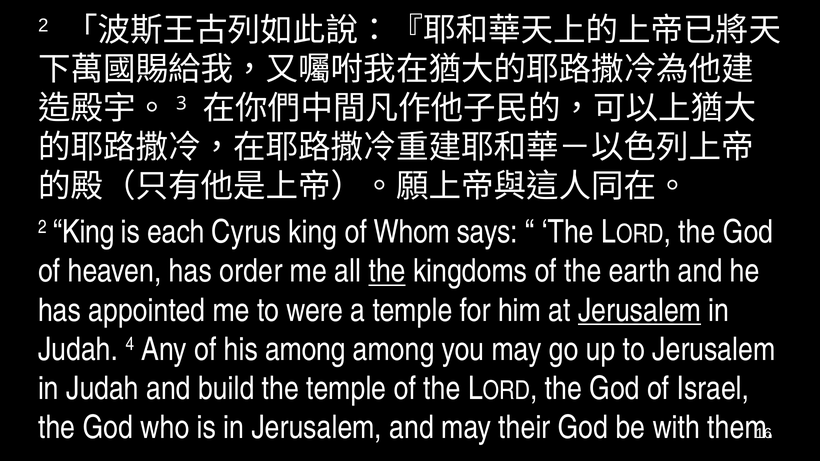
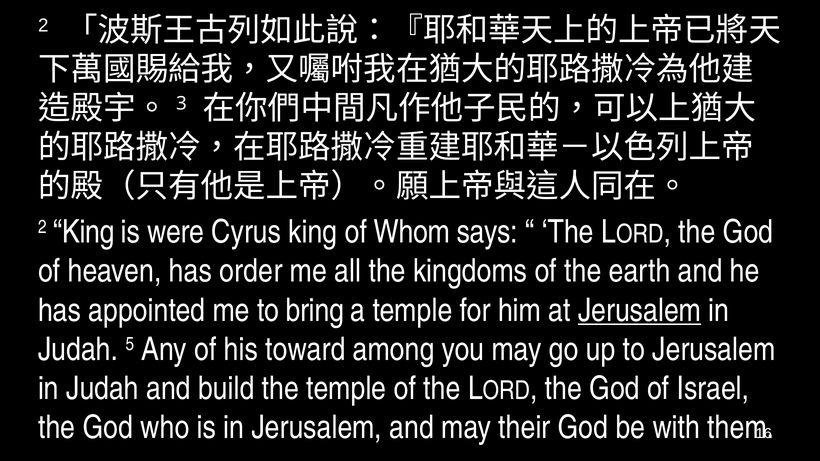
each: each -> were (176, 232)
the underline: present -> none (387, 271)
were: were -> bring (315, 310)
4: 4 -> 5 (130, 344)
his among: among -> toward (305, 349)
